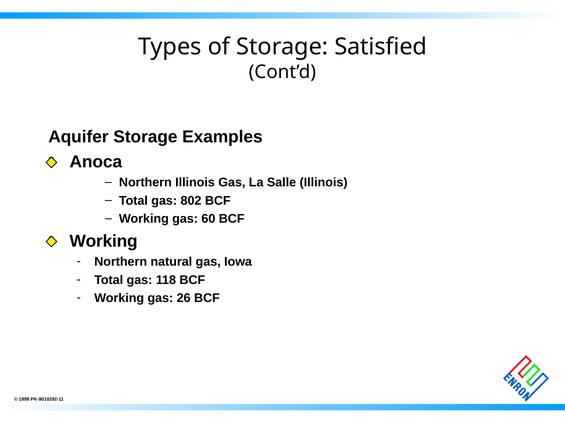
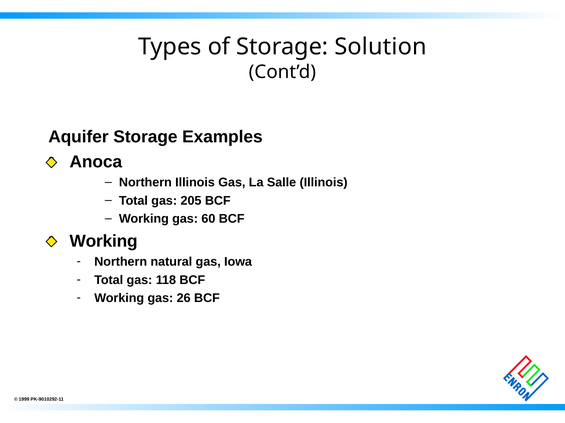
Satisfied: Satisfied -> Solution (381, 47)
802: 802 -> 205 (191, 201)
